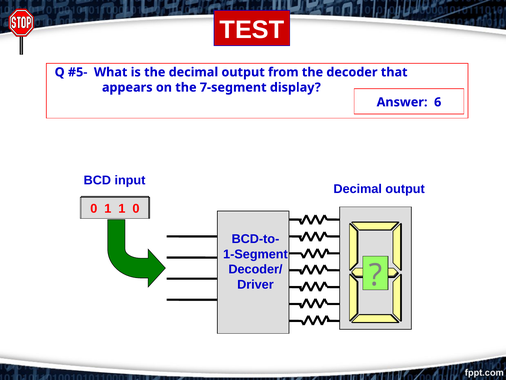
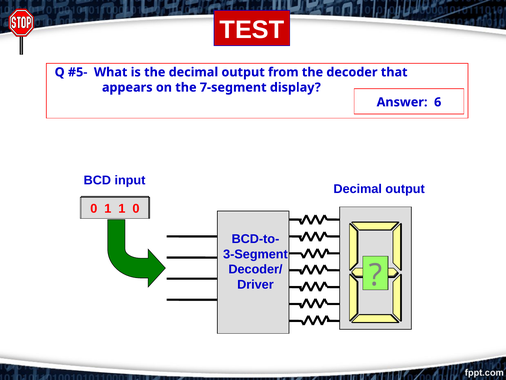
1-Segment: 1-Segment -> 3-Segment (255, 254)
